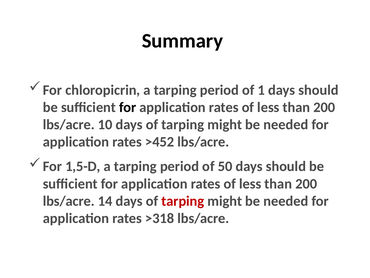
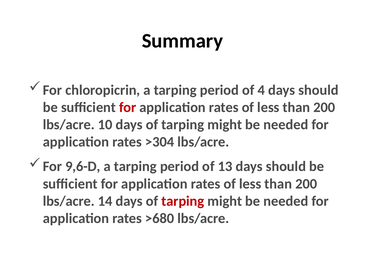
1: 1 -> 4 (261, 90)
for colour: black -> red (128, 107)
>452: >452 -> >304 (160, 142)
1,5-D: 1,5-D -> 9,6-D (83, 166)
50: 50 -> 13 (225, 166)
>318: >318 -> >680 (160, 218)
